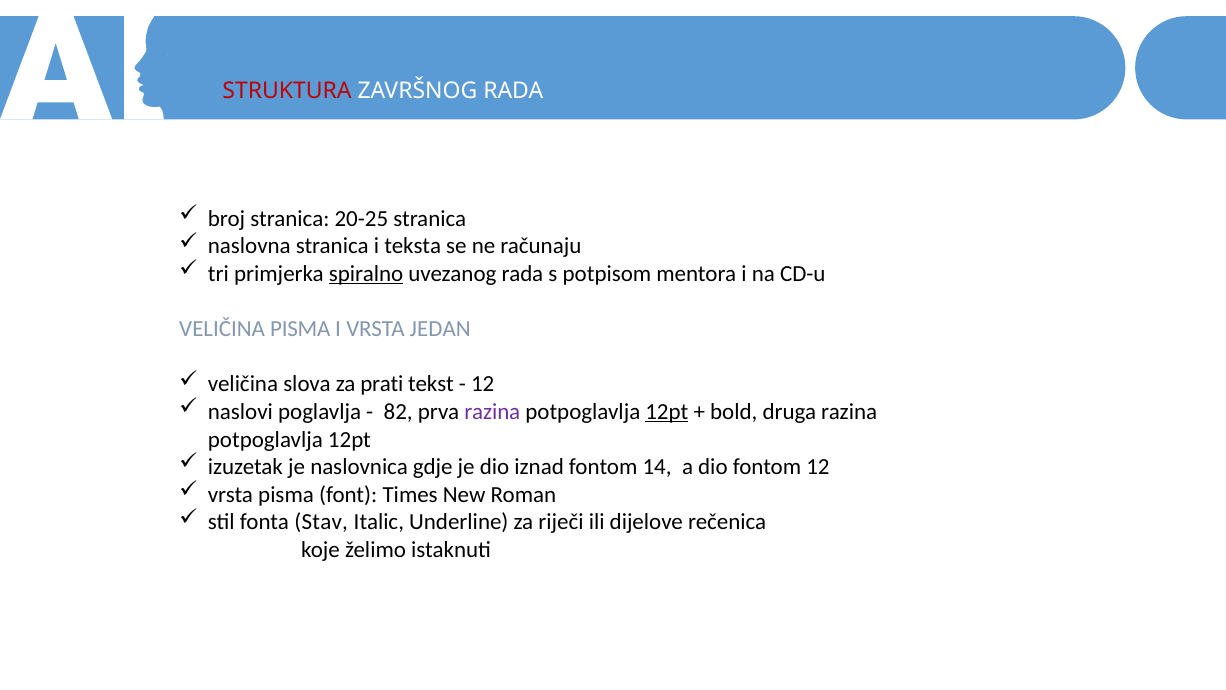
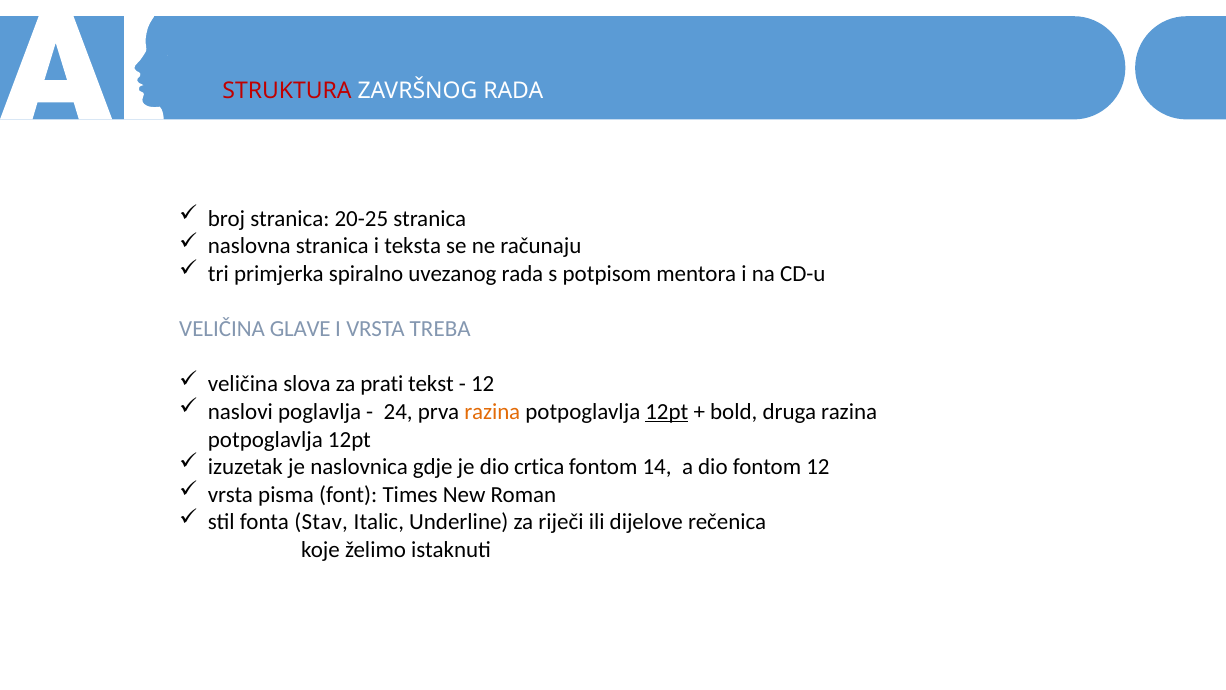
spiralno underline: present -> none (366, 274)
VELIČINA PISMA: PISMA -> GLAVE (300, 329)
JEDAN: JEDAN -> TREBA (440, 329)
82: 82 -> 24 (398, 412)
razina colour: purple -> orange (492, 412)
iznad: iznad -> crtica (539, 467)
